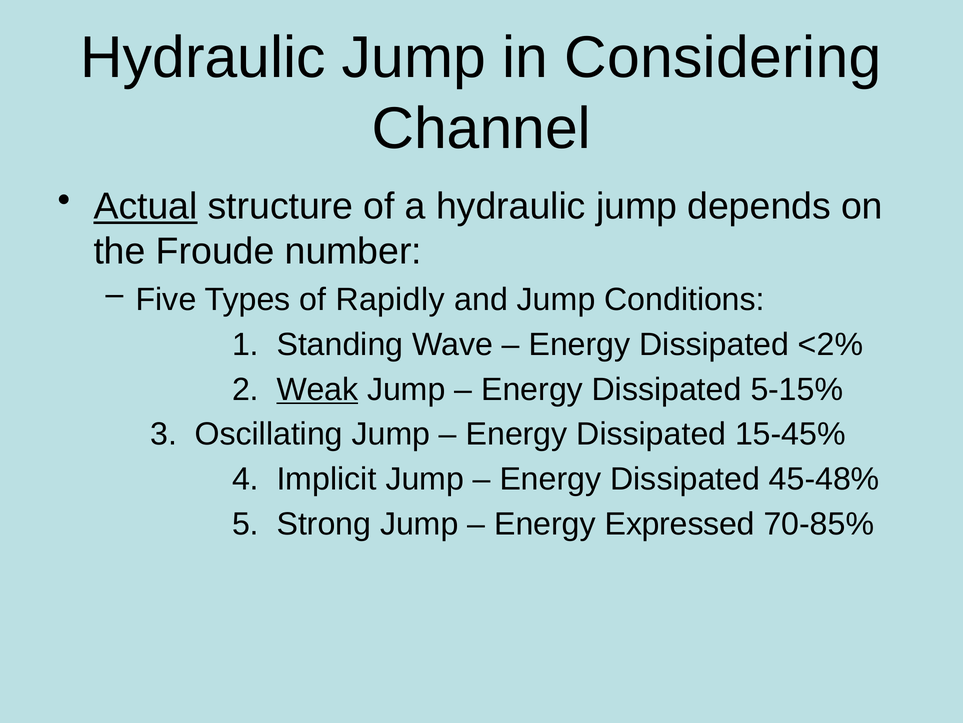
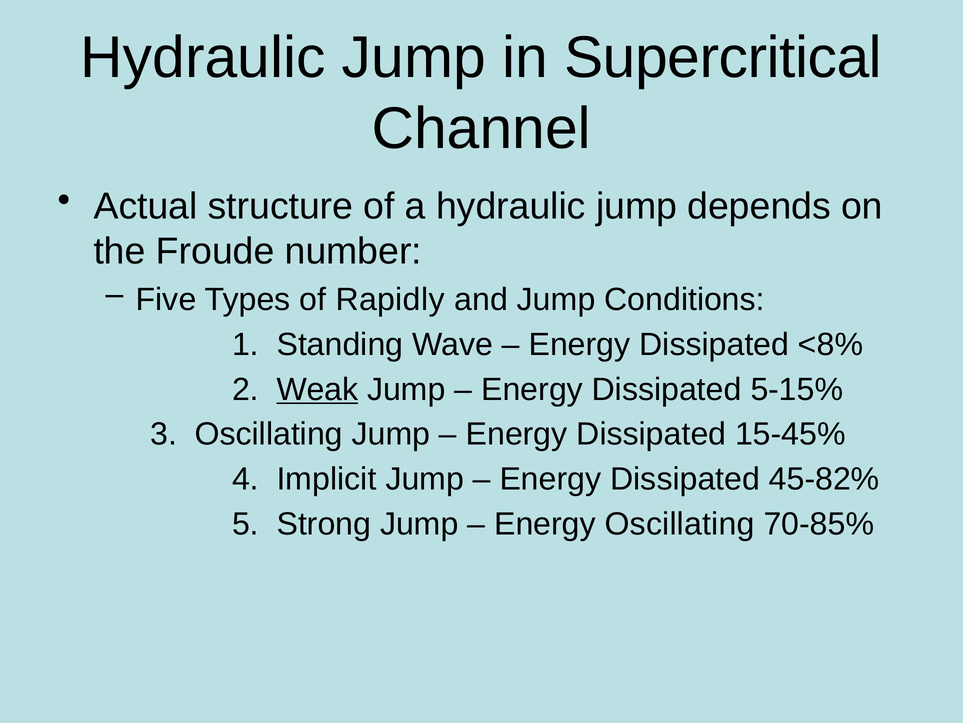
Considering: Considering -> Supercritical (723, 58)
Actual underline: present -> none (146, 206)
<2%: <2% -> <8% (831, 344)
45-48%: 45-48% -> 45-82% (824, 479)
Energy Expressed: Expressed -> Oscillating (680, 524)
